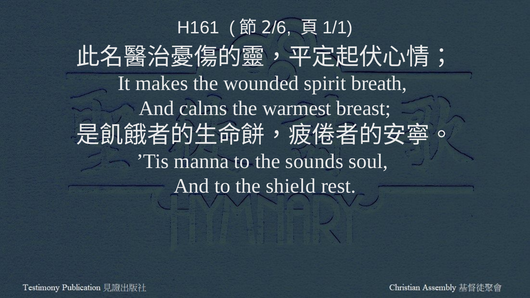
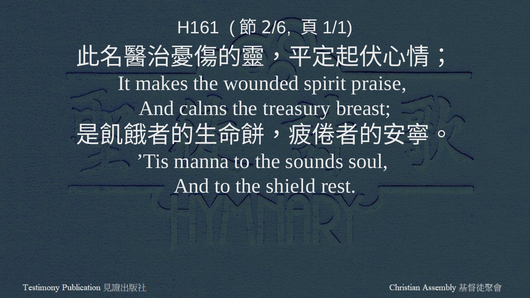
breath: breath -> praise (379, 84)
warmest: warmest -> treasury (297, 108)
